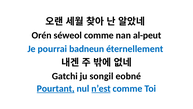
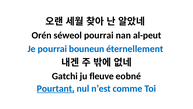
séweol comme: comme -> pourrai (99, 35)
badneun: badneun -> bouneun (87, 49)
songil: songil -> fleuve (102, 76)
n’est underline: present -> none (101, 88)
